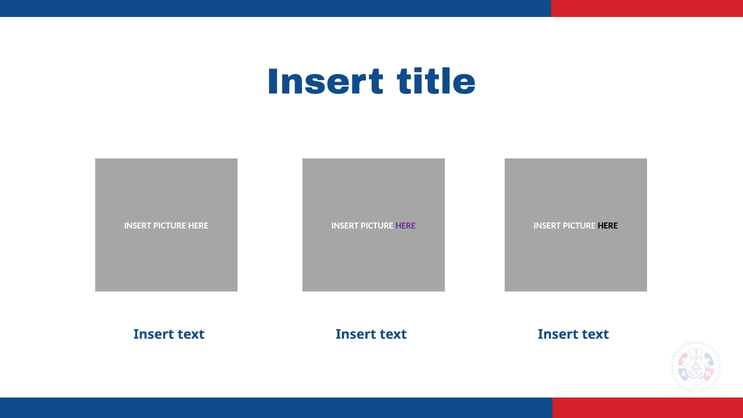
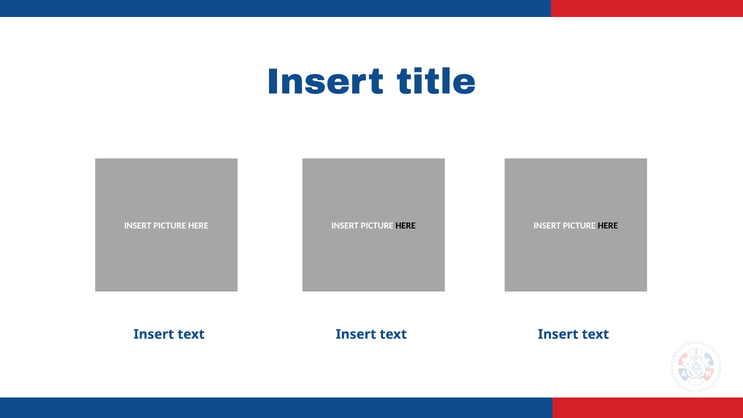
HERE colour: purple -> black (406, 226)
